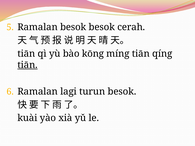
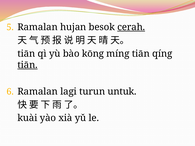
Ramalan besok: besok -> hujan (73, 27)
cerah underline: none -> present (131, 27)
turun besok: besok -> untuk (122, 92)
